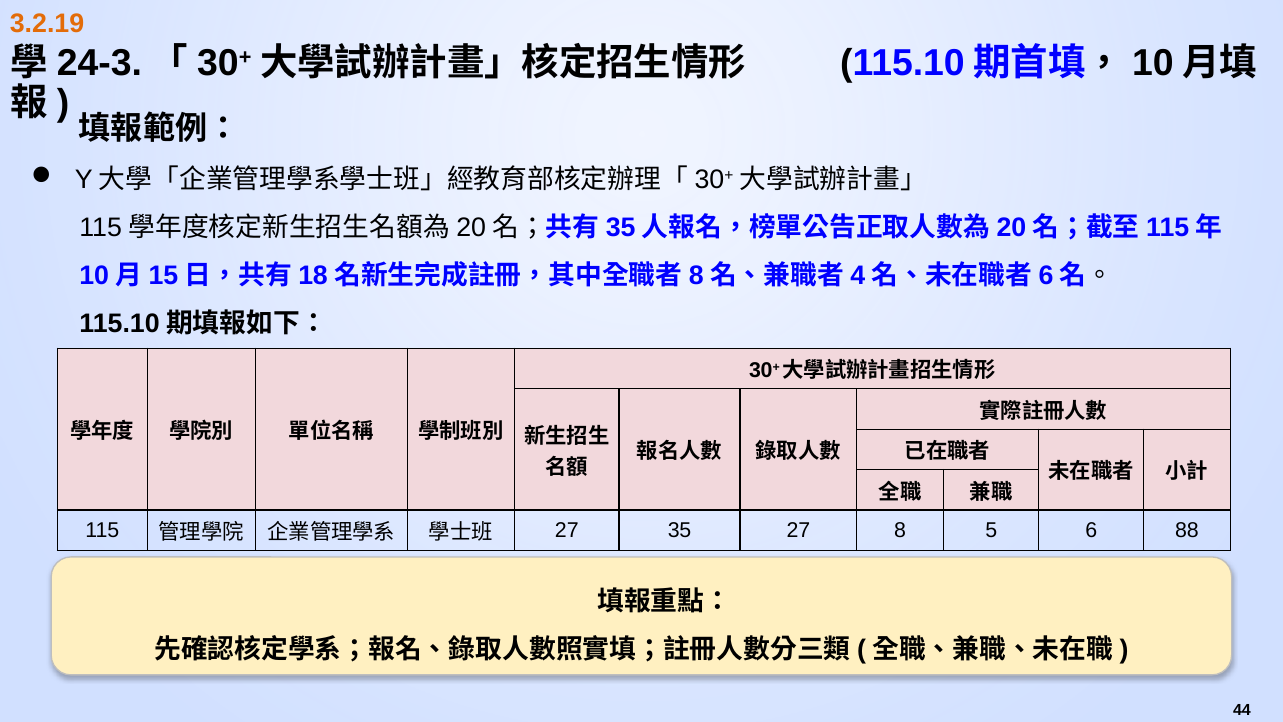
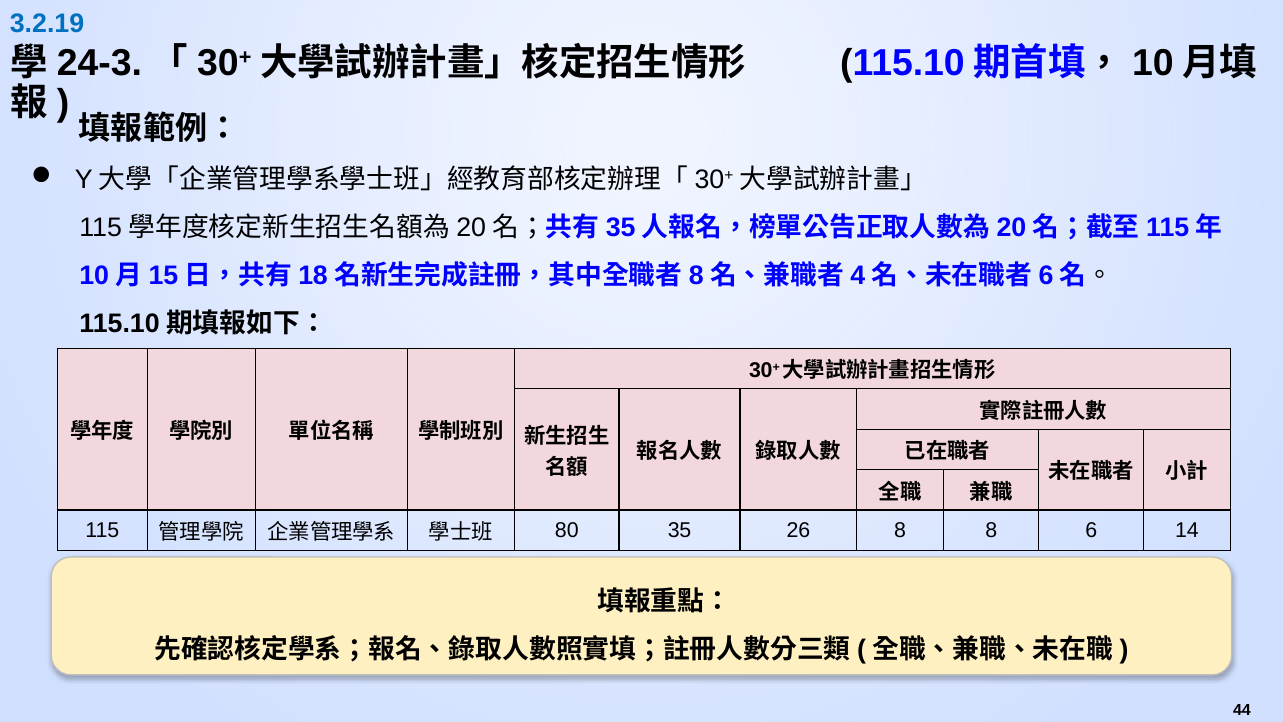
3.2.19 colour: orange -> blue (47, 23)
27: 27 -> 80 (567, 530)
35 27: 27 -> 26 (798, 530)
8 5: 5 -> 8 (991, 530)
88: 88 -> 14 (1187, 530)
